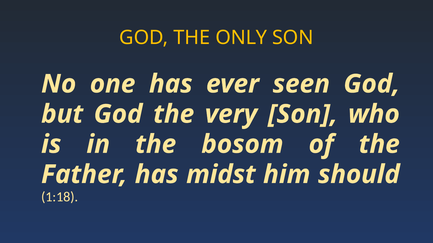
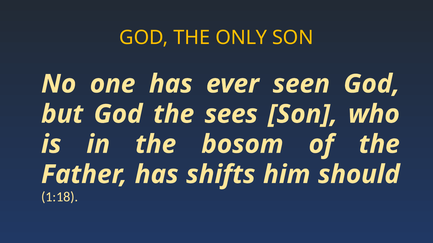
very: very -> sees (231, 114)
midst: midst -> shifts (221, 175)
